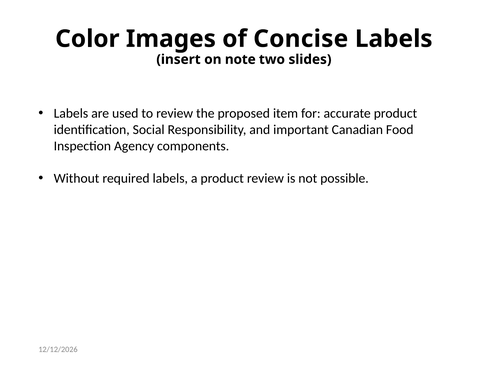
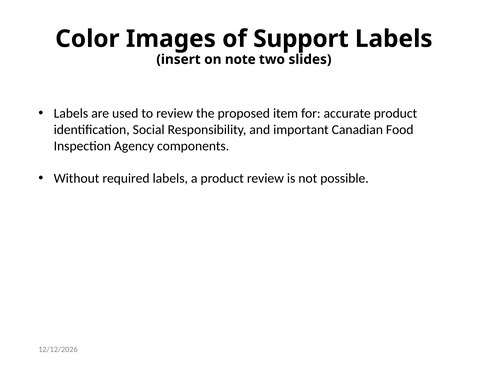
Concise: Concise -> Support (301, 39)
